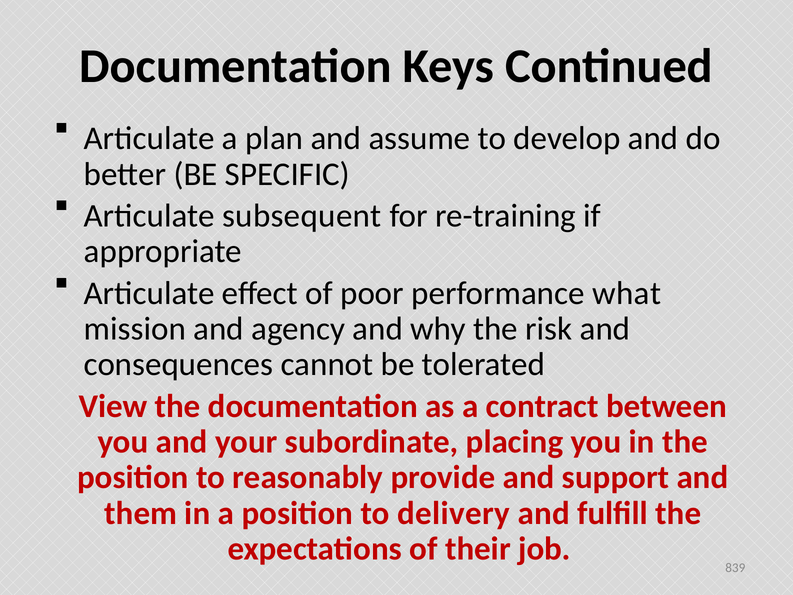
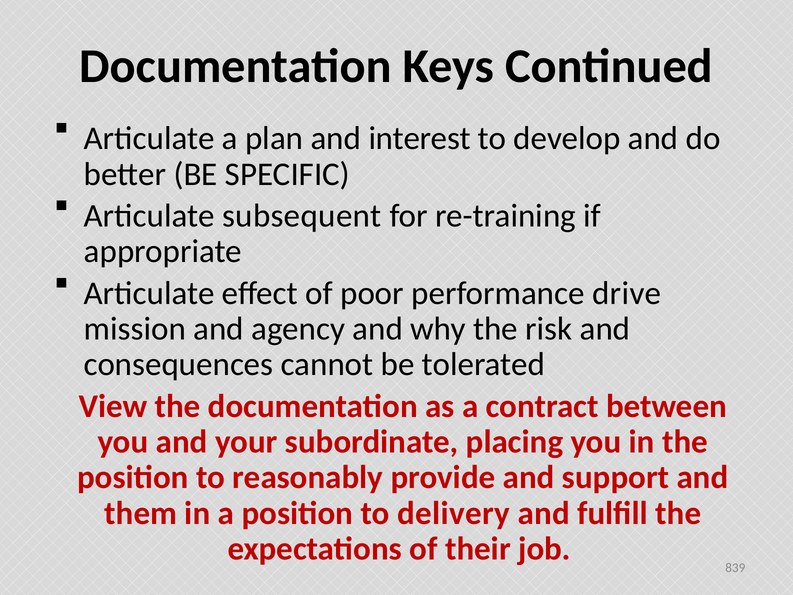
assume: assume -> interest (420, 138)
what: what -> drive (627, 293)
